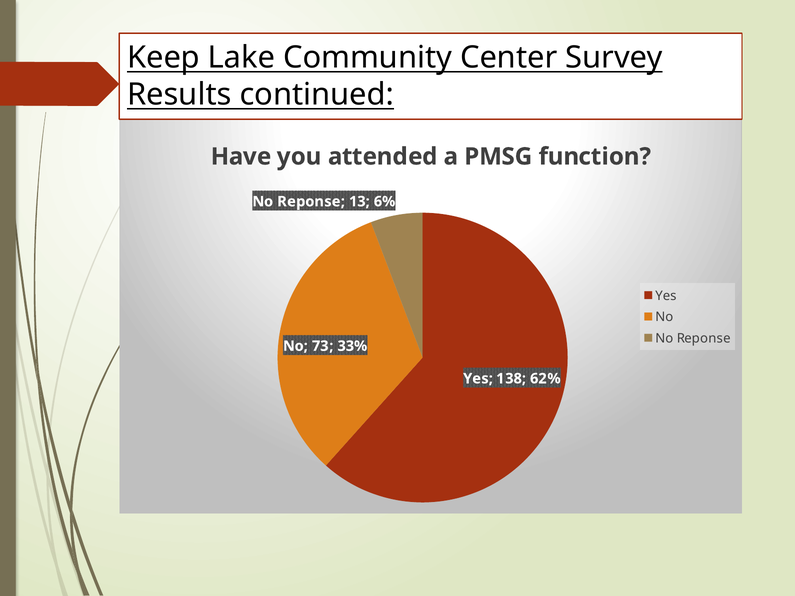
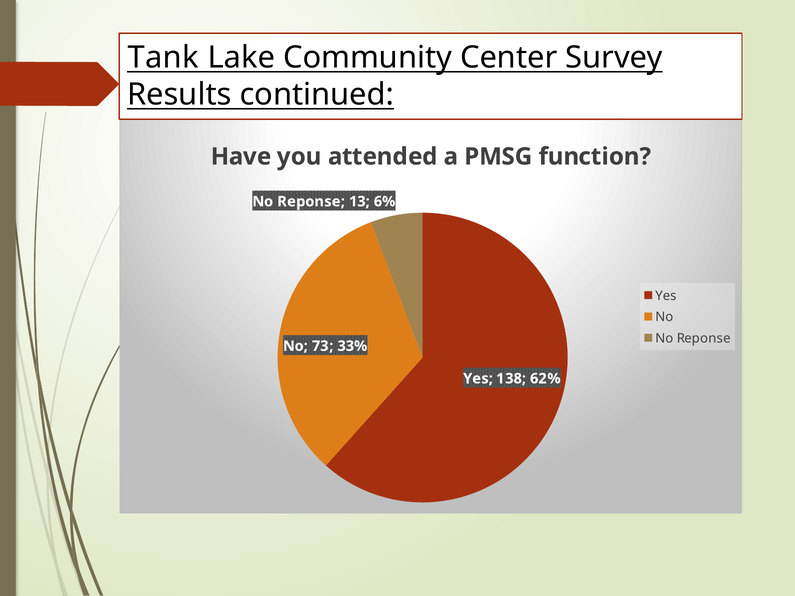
Keep: Keep -> Tank (163, 58)
